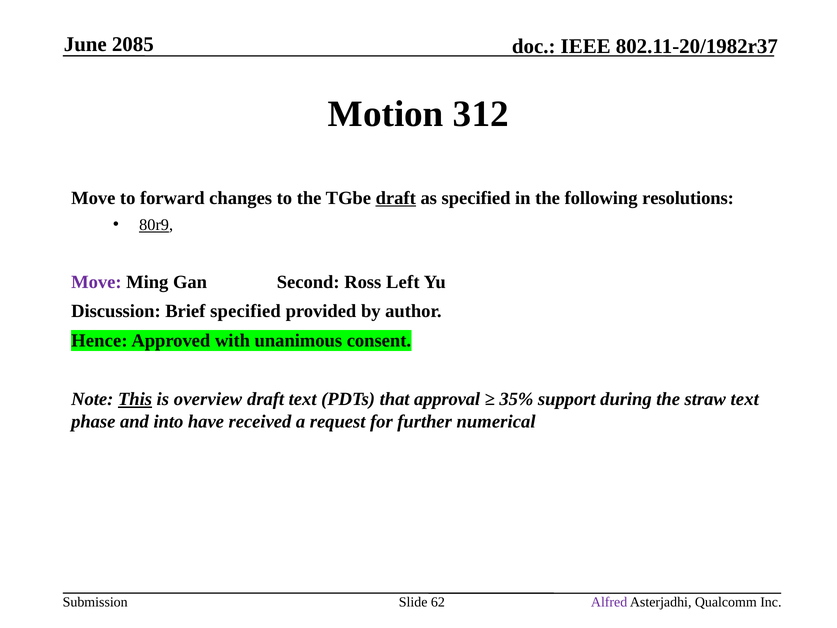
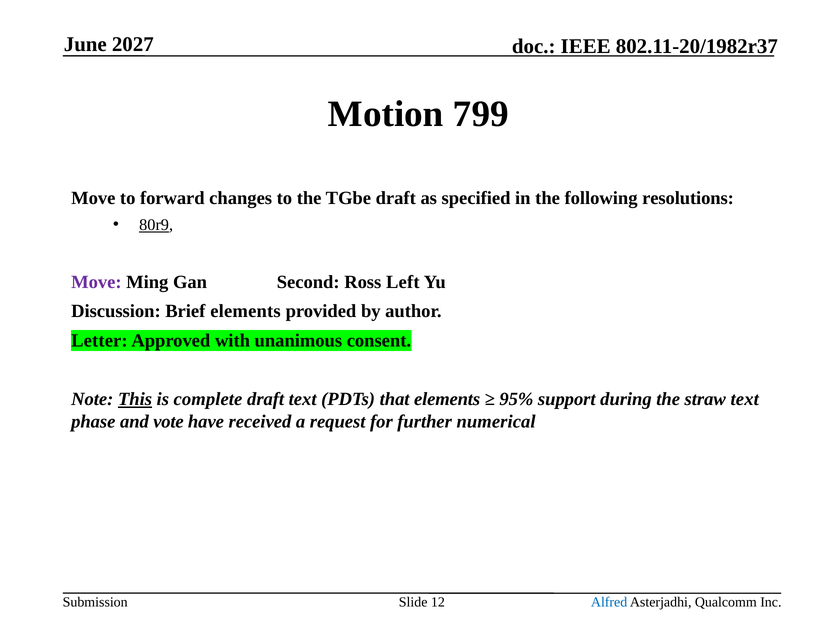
2085: 2085 -> 2027 (133, 44)
312: 312 -> 799 (481, 114)
draft underline: present -> none (396, 198)
Brief specified: specified -> elements (245, 311)
Hence: Hence -> Letter (99, 341)
overview: overview -> complete (208, 399)
that approval: approval -> elements (447, 399)
35%: 35% -> 95% (516, 399)
into: into -> vote (168, 421)
62: 62 -> 12 (438, 602)
Alfred colour: purple -> blue (609, 602)
